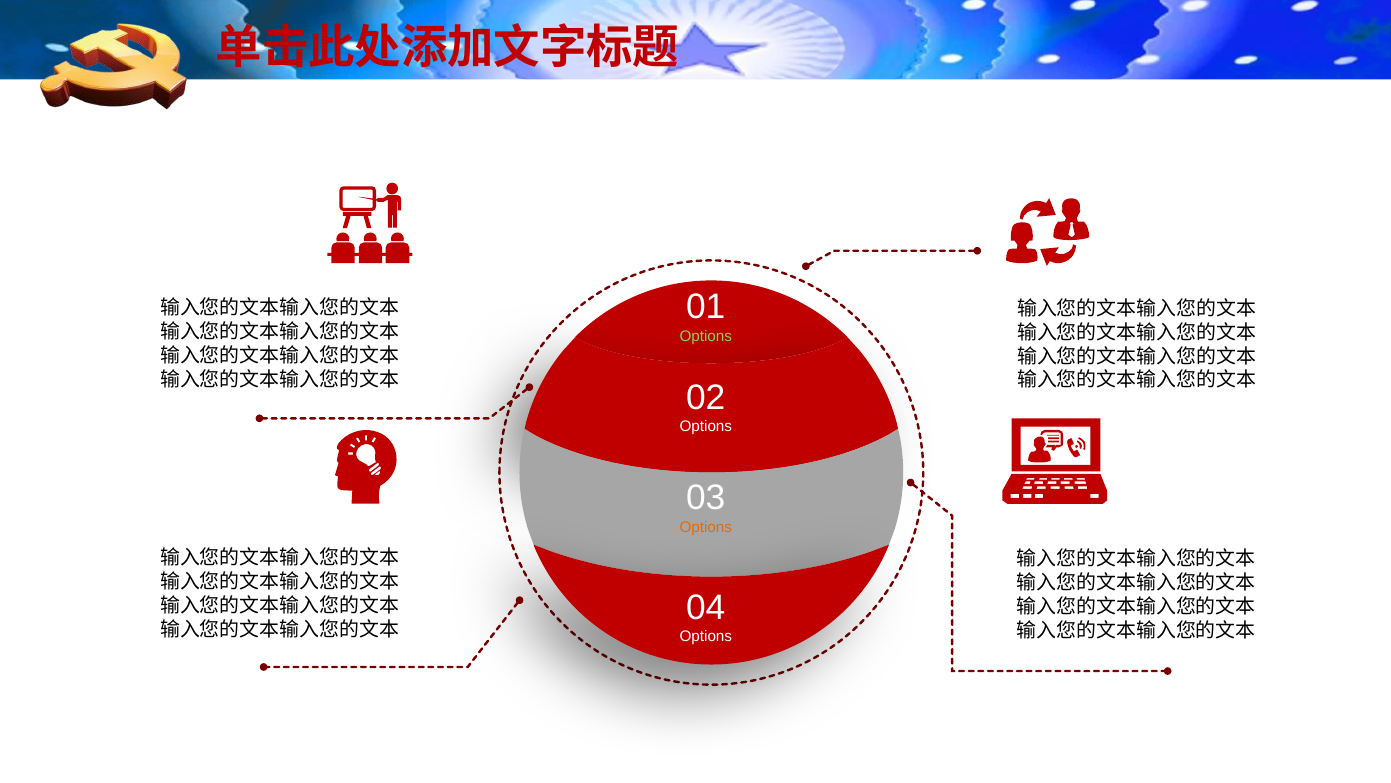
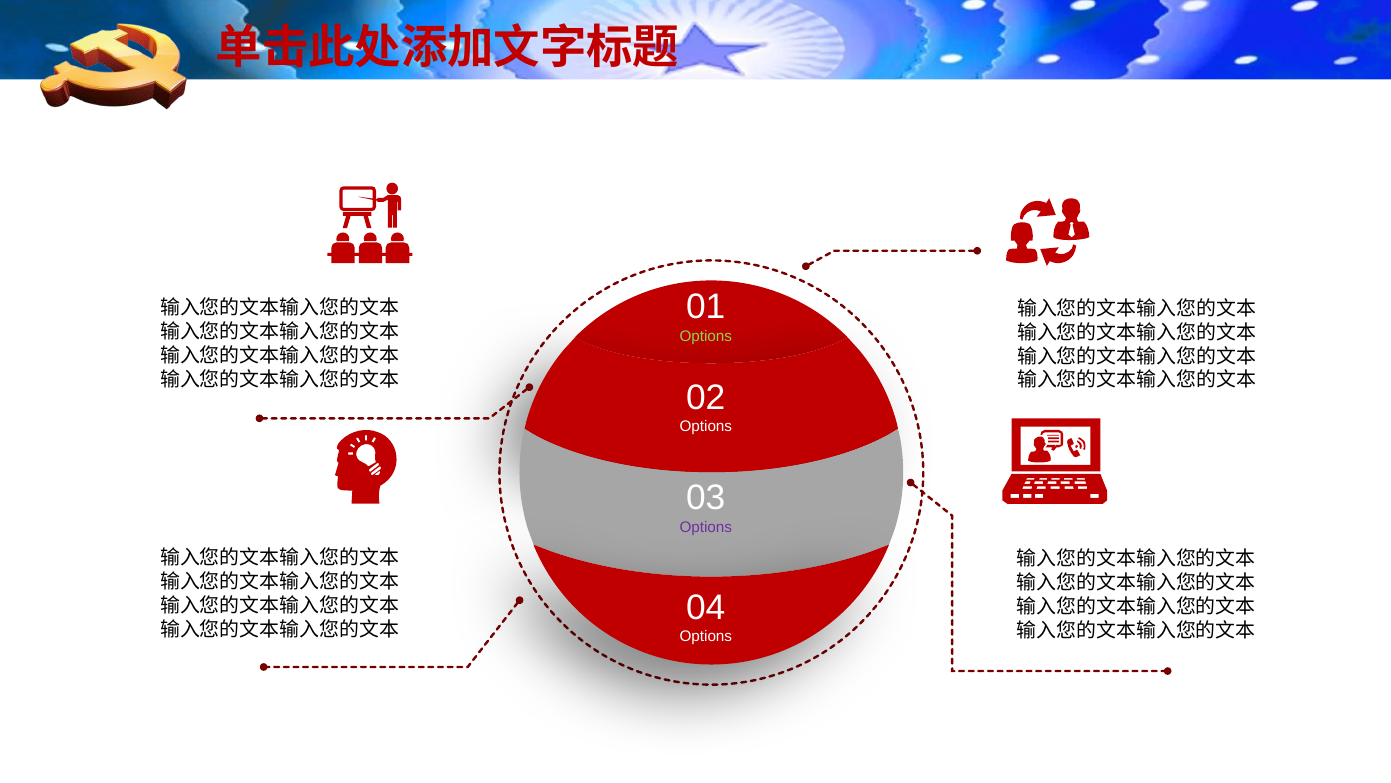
Options colour: orange -> purple (706, 527)
